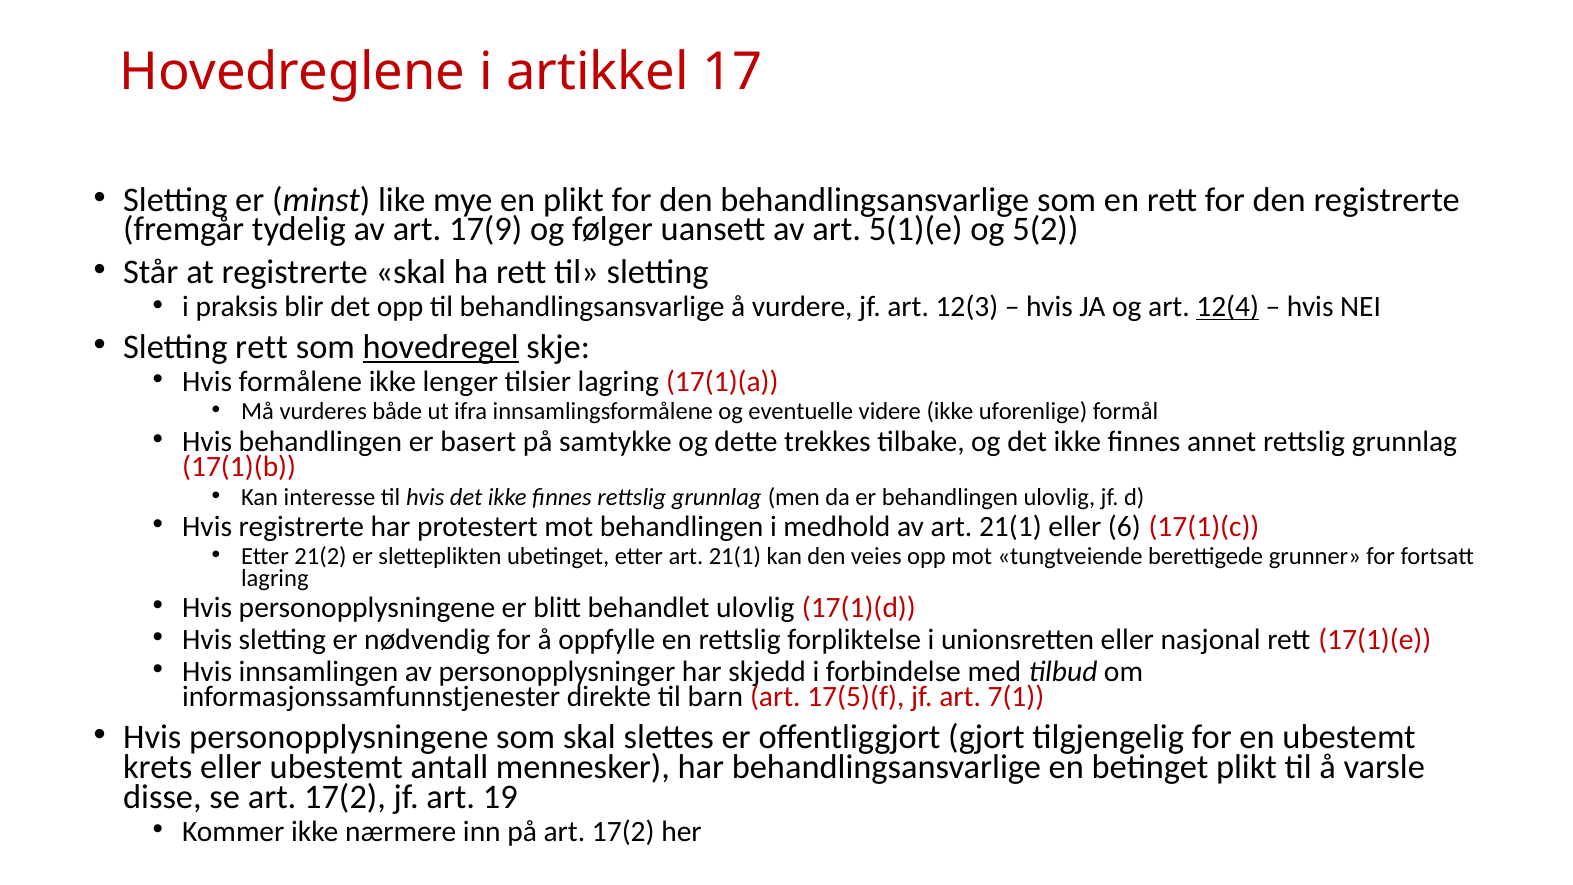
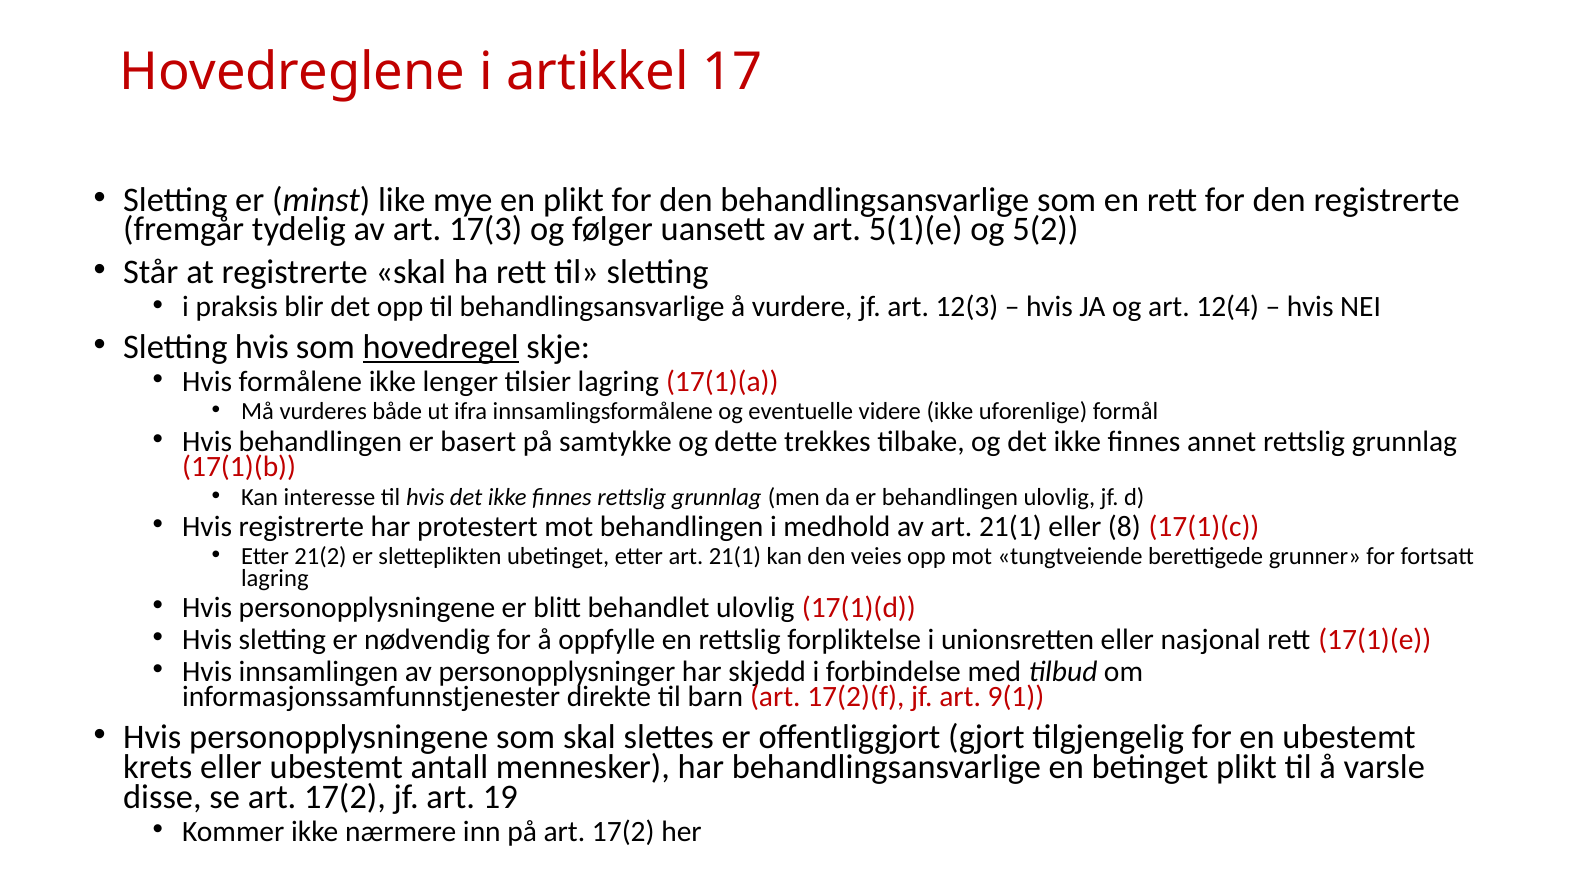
17(9: 17(9 -> 17(3 (486, 229)
12(4 underline: present -> none (1228, 307)
Sletting rett: rett -> hvis (262, 347)
6: 6 -> 8 (1124, 526)
17(5)(f: 17(5)(f -> 17(2)(f (856, 697)
7(1: 7(1 -> 9(1 (1016, 697)
